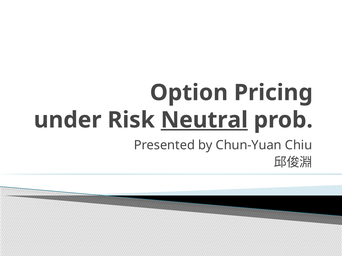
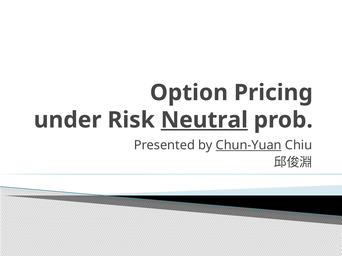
Chun-Yuan underline: none -> present (249, 145)
